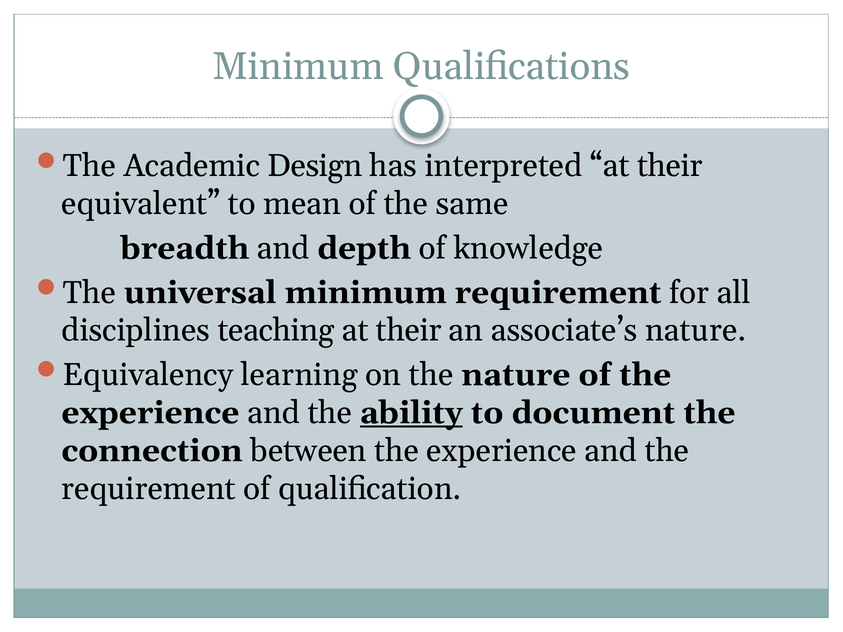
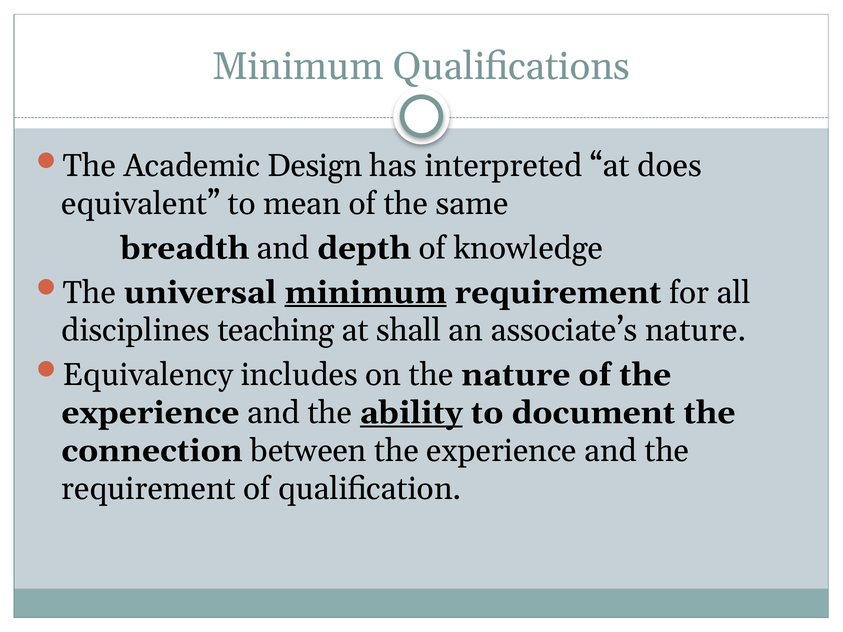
interpreted at their: their -> does (670, 166)
minimum underline: none -> present (366, 293)
their: their -> shall (409, 331)
learning: learning -> includes (299, 375)
